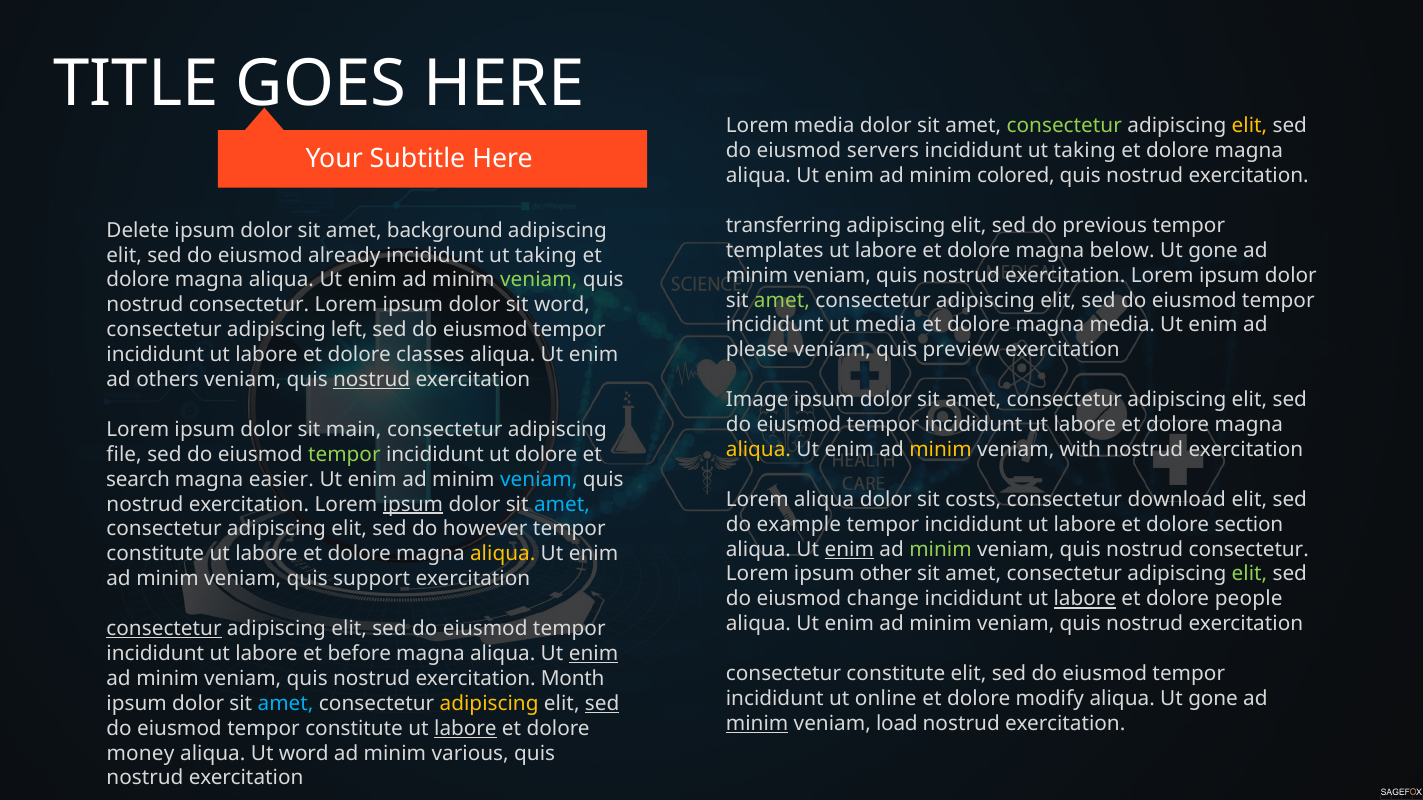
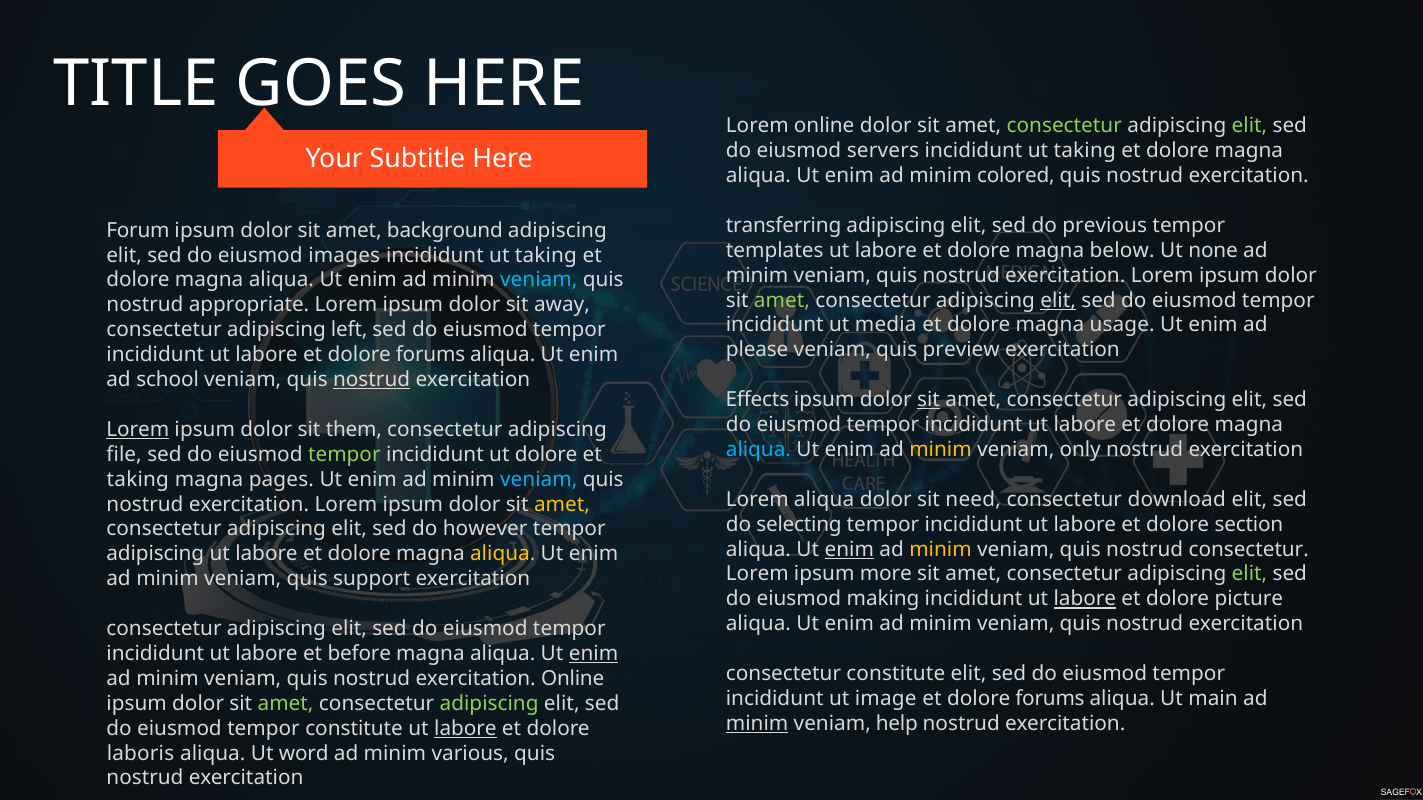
Lorem media: media -> online (824, 126)
elit colour: yellow -> light green (1249, 126)
Delete: Delete -> Forum (138, 230)
gone: gone -> none (1213, 251)
already: already -> images (344, 255)
veniam colour: light green -> light blue (539, 280)
elit underline: none -> present (1058, 300)
consectetur: consectetur -> appropriate (249, 305)
sit word: word -> away (562, 305)
magna media: media -> usage (1122, 325)
labore et dolore classes: classes -> forums (431, 355)
others: others -> school (168, 380)
Image: Image -> Effects (757, 400)
sit underline: none -> present (928, 400)
Lorem underline: none -> present (138, 430)
main: main -> them (354, 430)
aliqua colour: yellow -> light blue (758, 450)
with: with -> only (1080, 450)
search: search -> taking (138, 480)
easier: easier -> pages (281, 480)
costs: costs -> need (973, 500)
ipsum underline: present -> none (413, 504)
amet colour: light blue -> yellow (562, 504)
example: example -> selecting (799, 525)
minim colour: light green -> yellow (940, 550)
constitute: constitute -> adipiscing (155, 554)
other: other -> more (886, 574)
change: change -> making (883, 599)
people: people -> picture (1249, 599)
consectetur underline: present -> none (164, 629)
exercitation Month: Month -> Online (573, 679)
online: online -> image (886, 699)
modify: modify -> forums (1050, 699)
aliqua Ut gone: gone -> main (1213, 699)
amet colour: light blue -> light green (286, 704)
adipiscing colour: yellow -> light green (489, 704)
sed underline: present -> none (602, 704)
load: load -> help (897, 724)
money: money -> laboris (140, 754)
